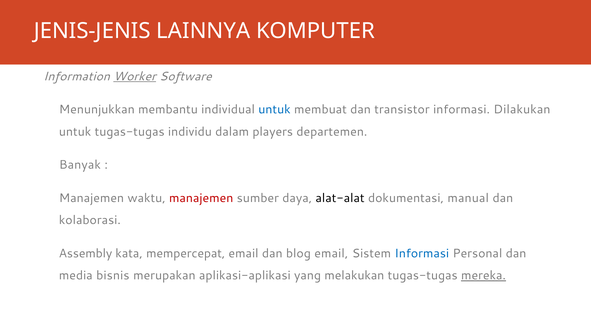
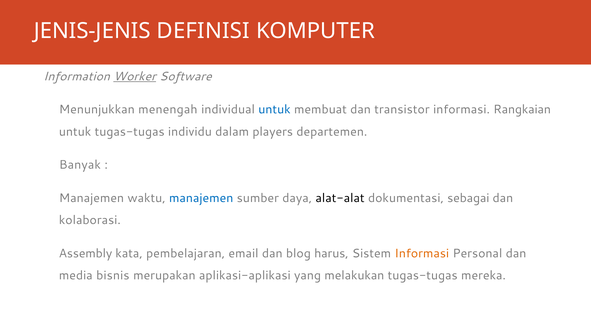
LAINNYA: LAINNYA -> DEFINISI (203, 31)
membantu: membantu -> menengah (168, 110)
Dilakukan: Dilakukan -> Rangkaian (522, 110)
manajemen colour: red -> blue (201, 198)
manual: manual -> sebagai (468, 198)
mempercepat: mempercepat -> pembelajaran (186, 254)
blog email: email -> harus (331, 254)
Informasi colour: blue -> orange (422, 254)
mereka underline: present -> none (483, 276)
